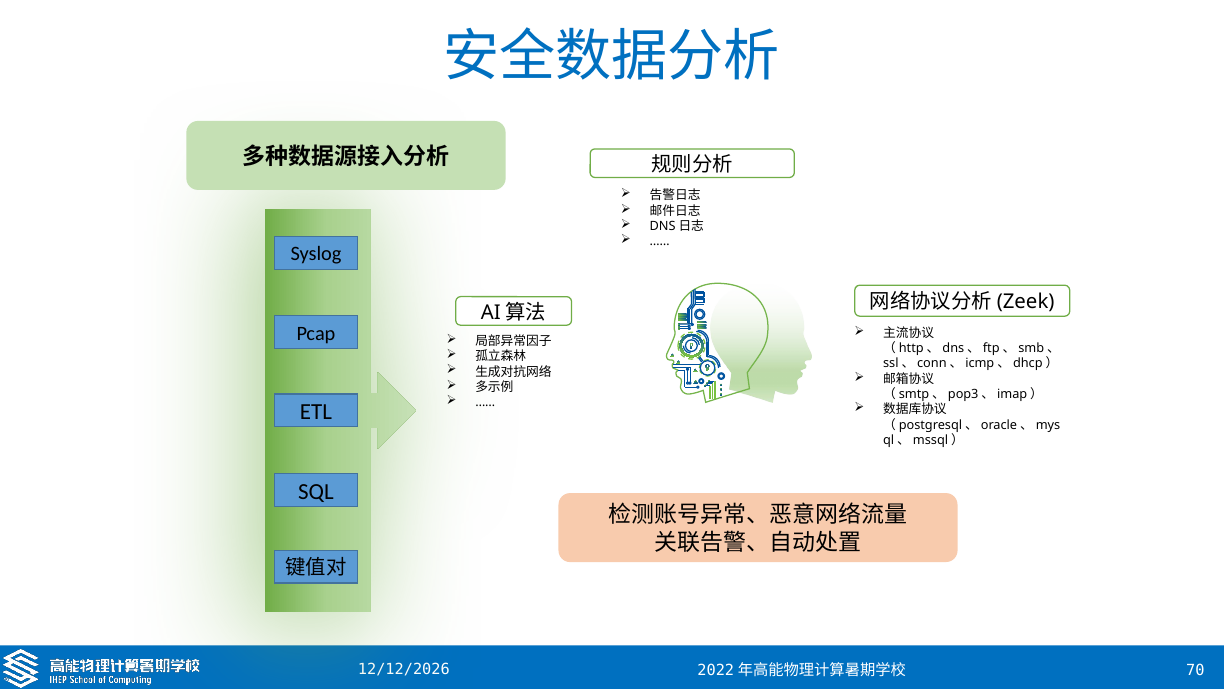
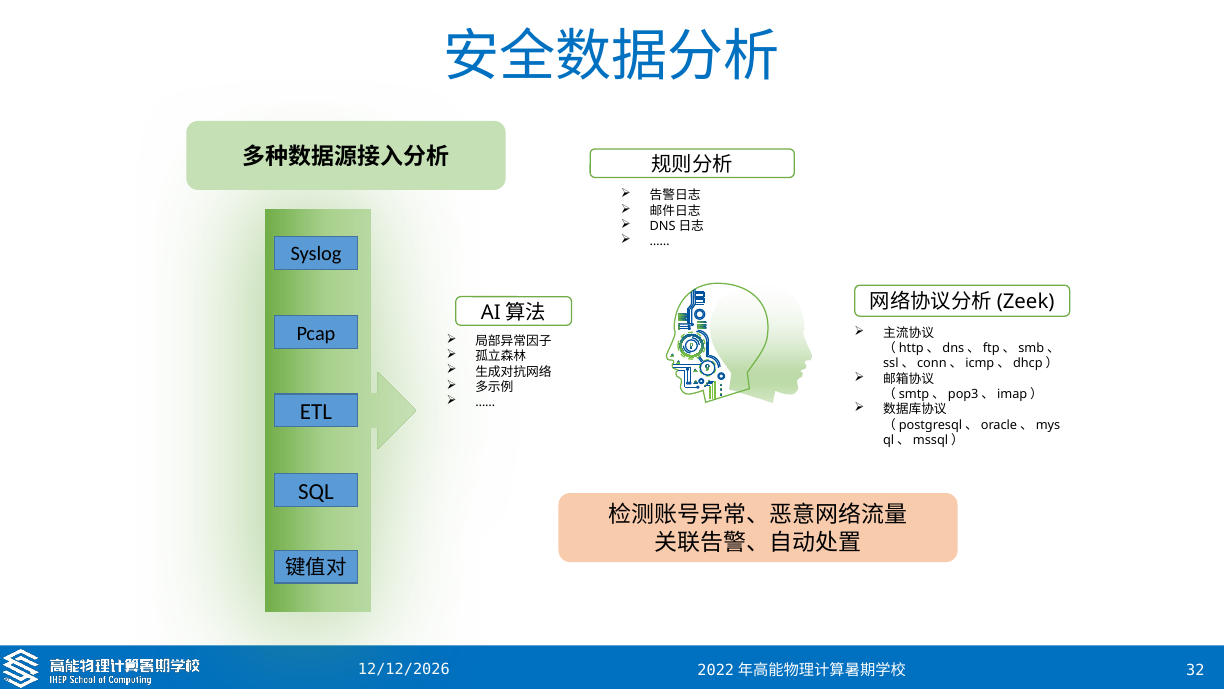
70: 70 -> 32 (1195, 670)
